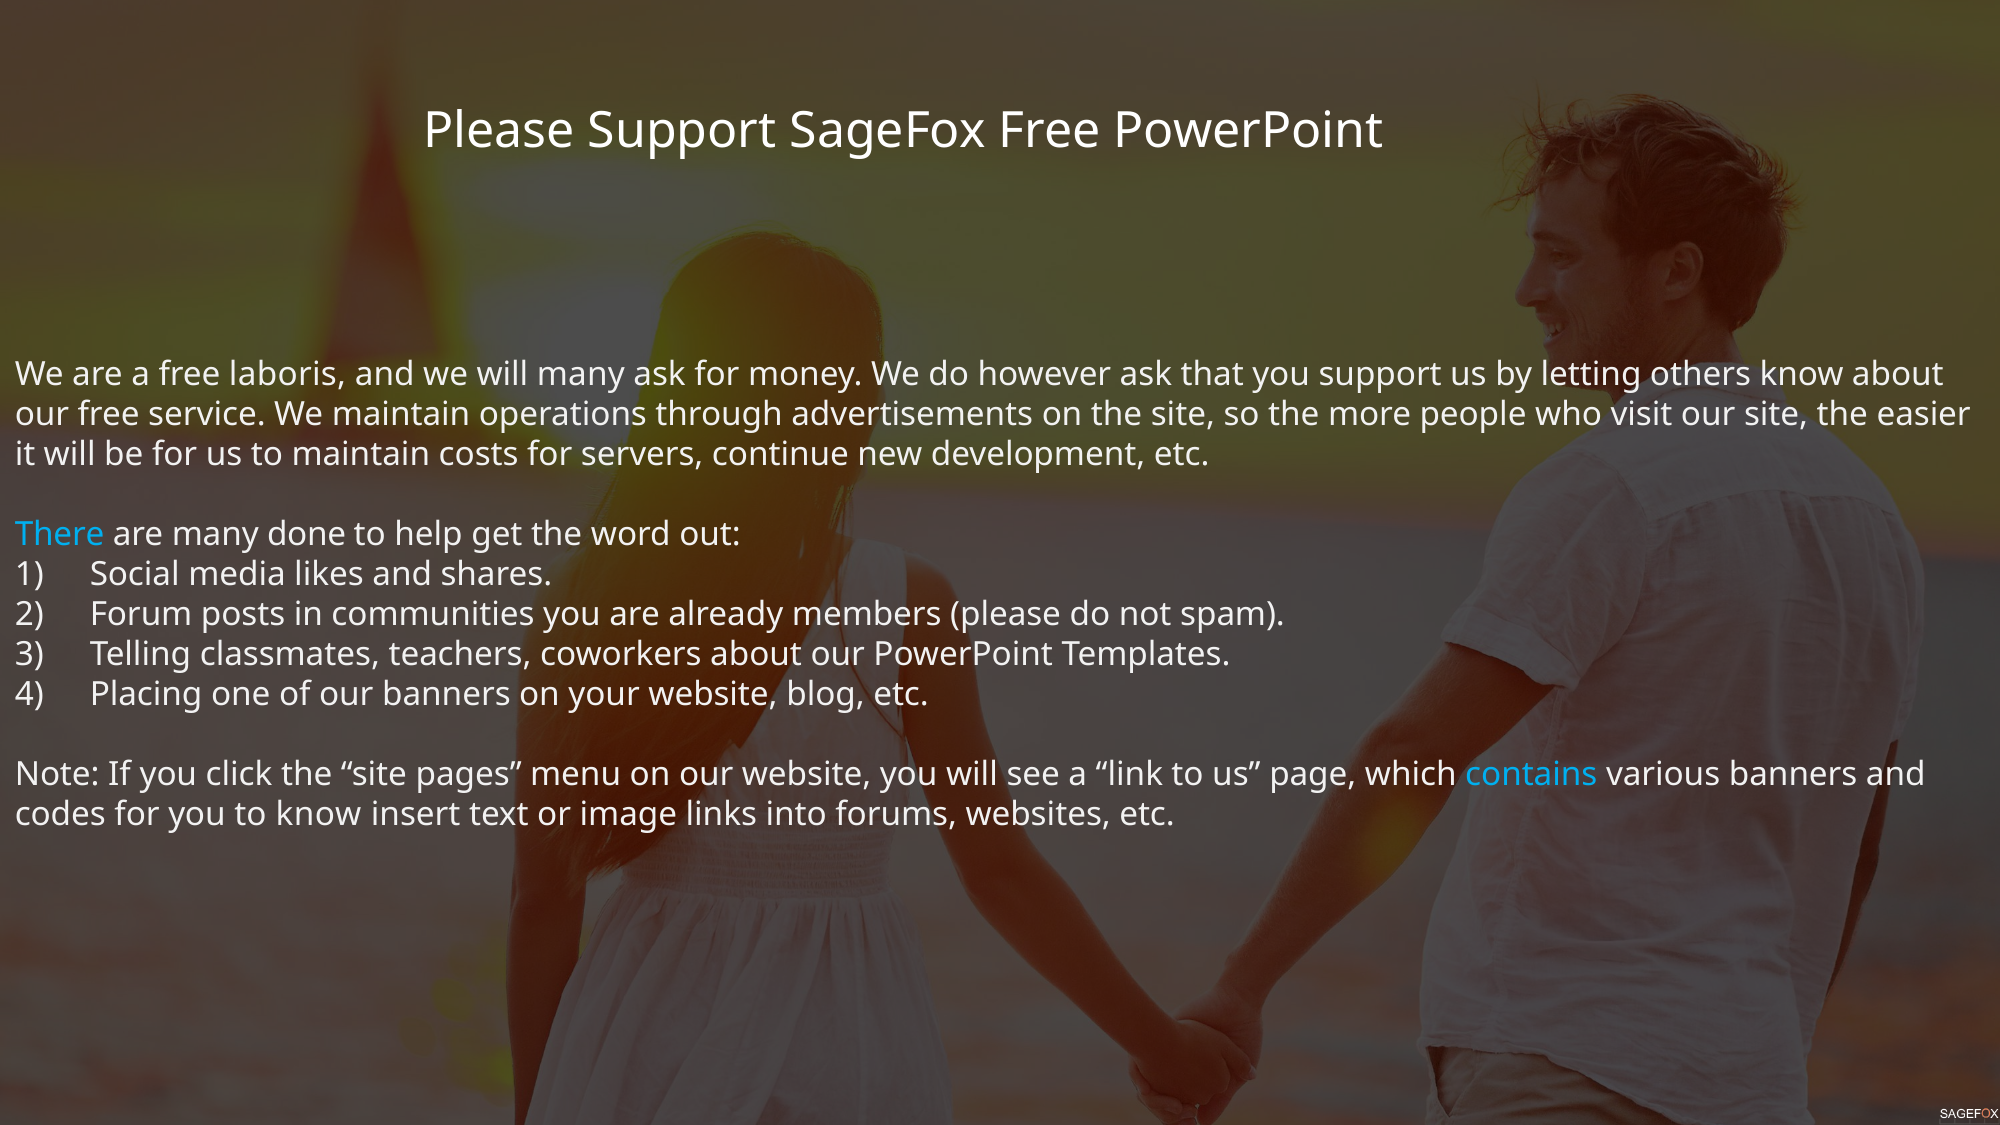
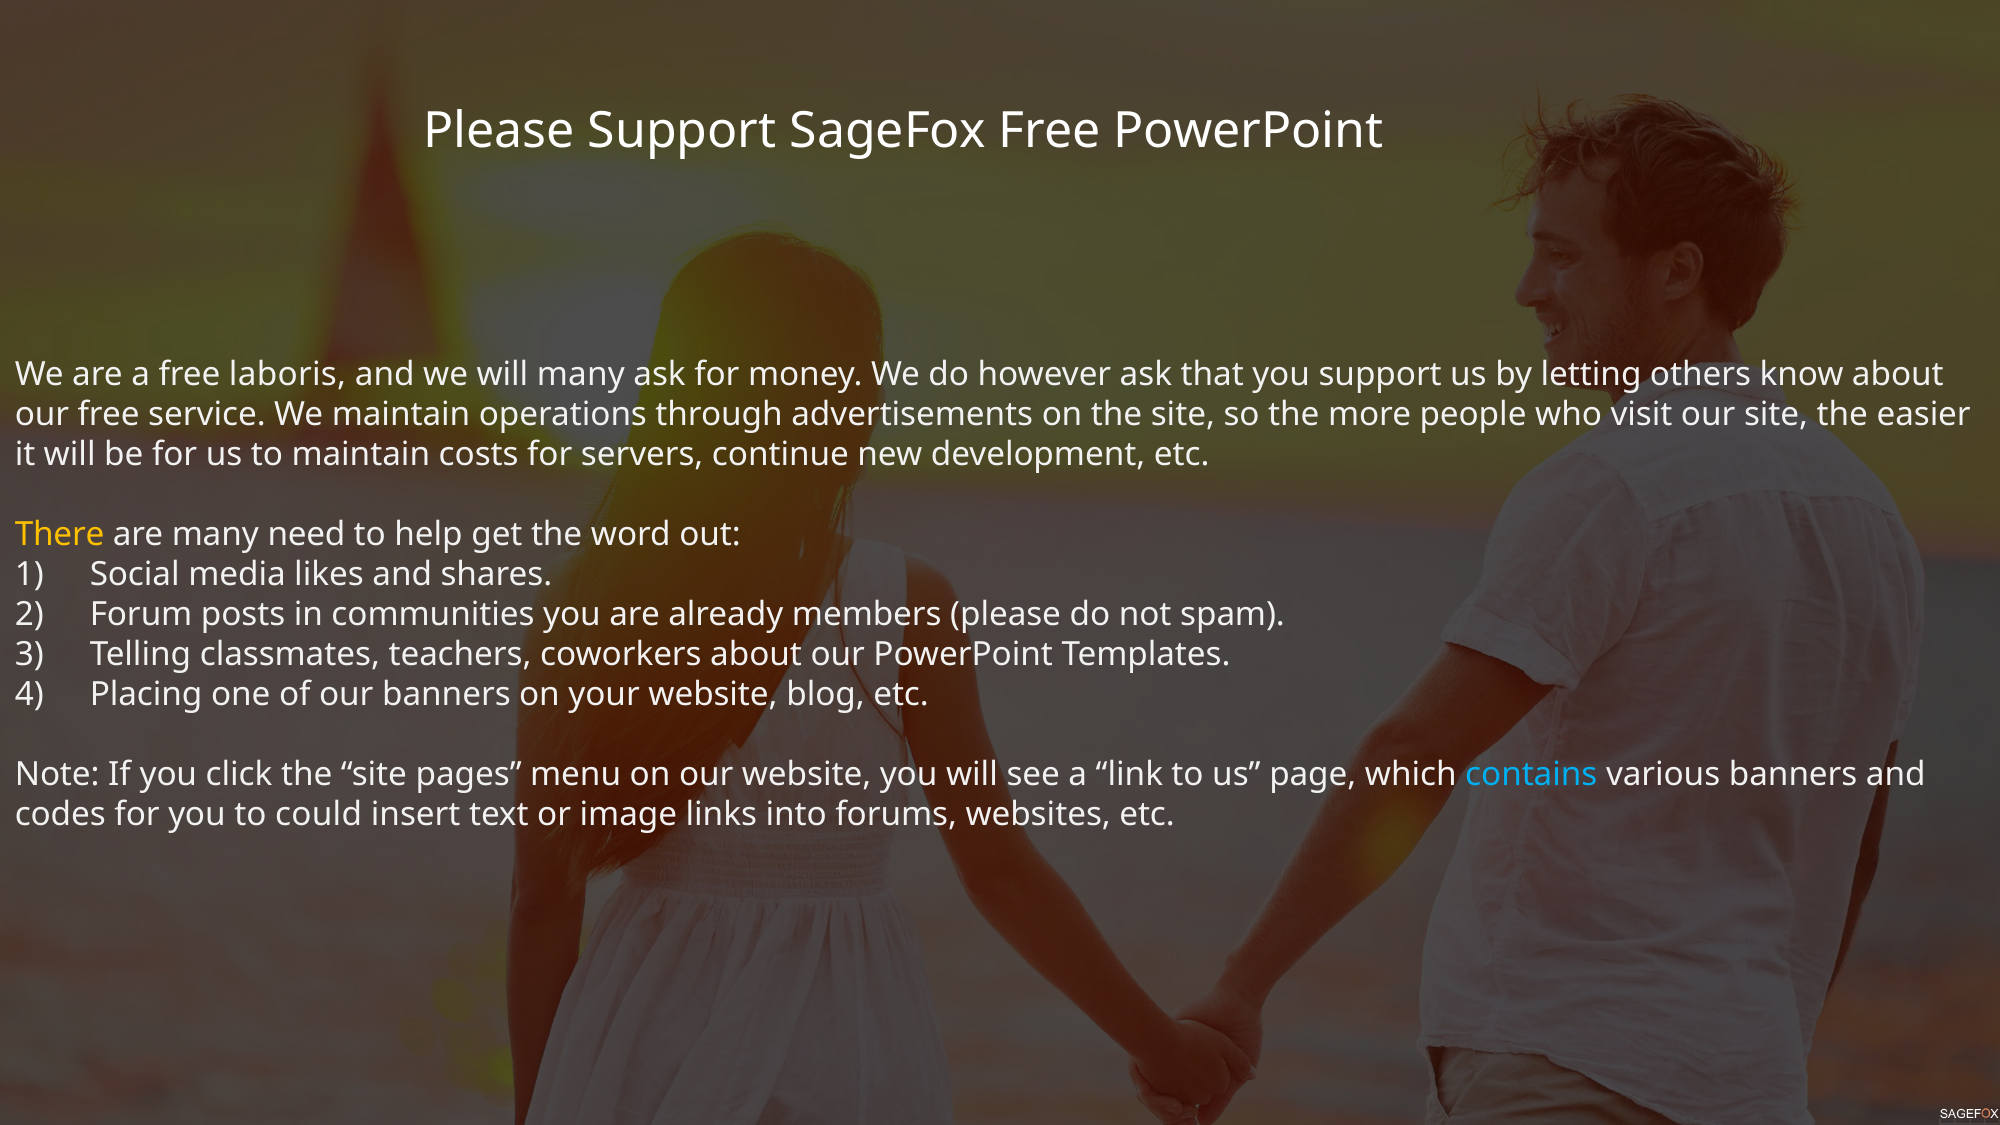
There colour: light blue -> yellow (60, 535)
done: done -> need (307, 535)
to know: know -> could (319, 815)
